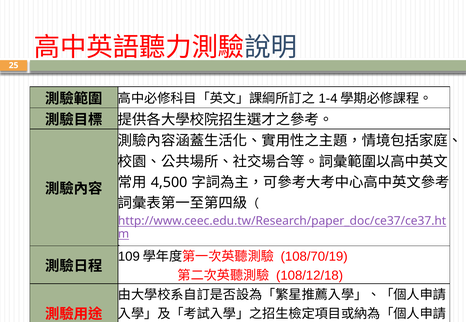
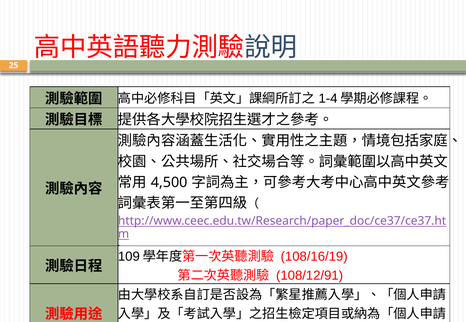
108/70/19: 108/70/19 -> 108/16/19 (314, 257)
108/12/18: 108/12/18 -> 108/12/91 (310, 276)
